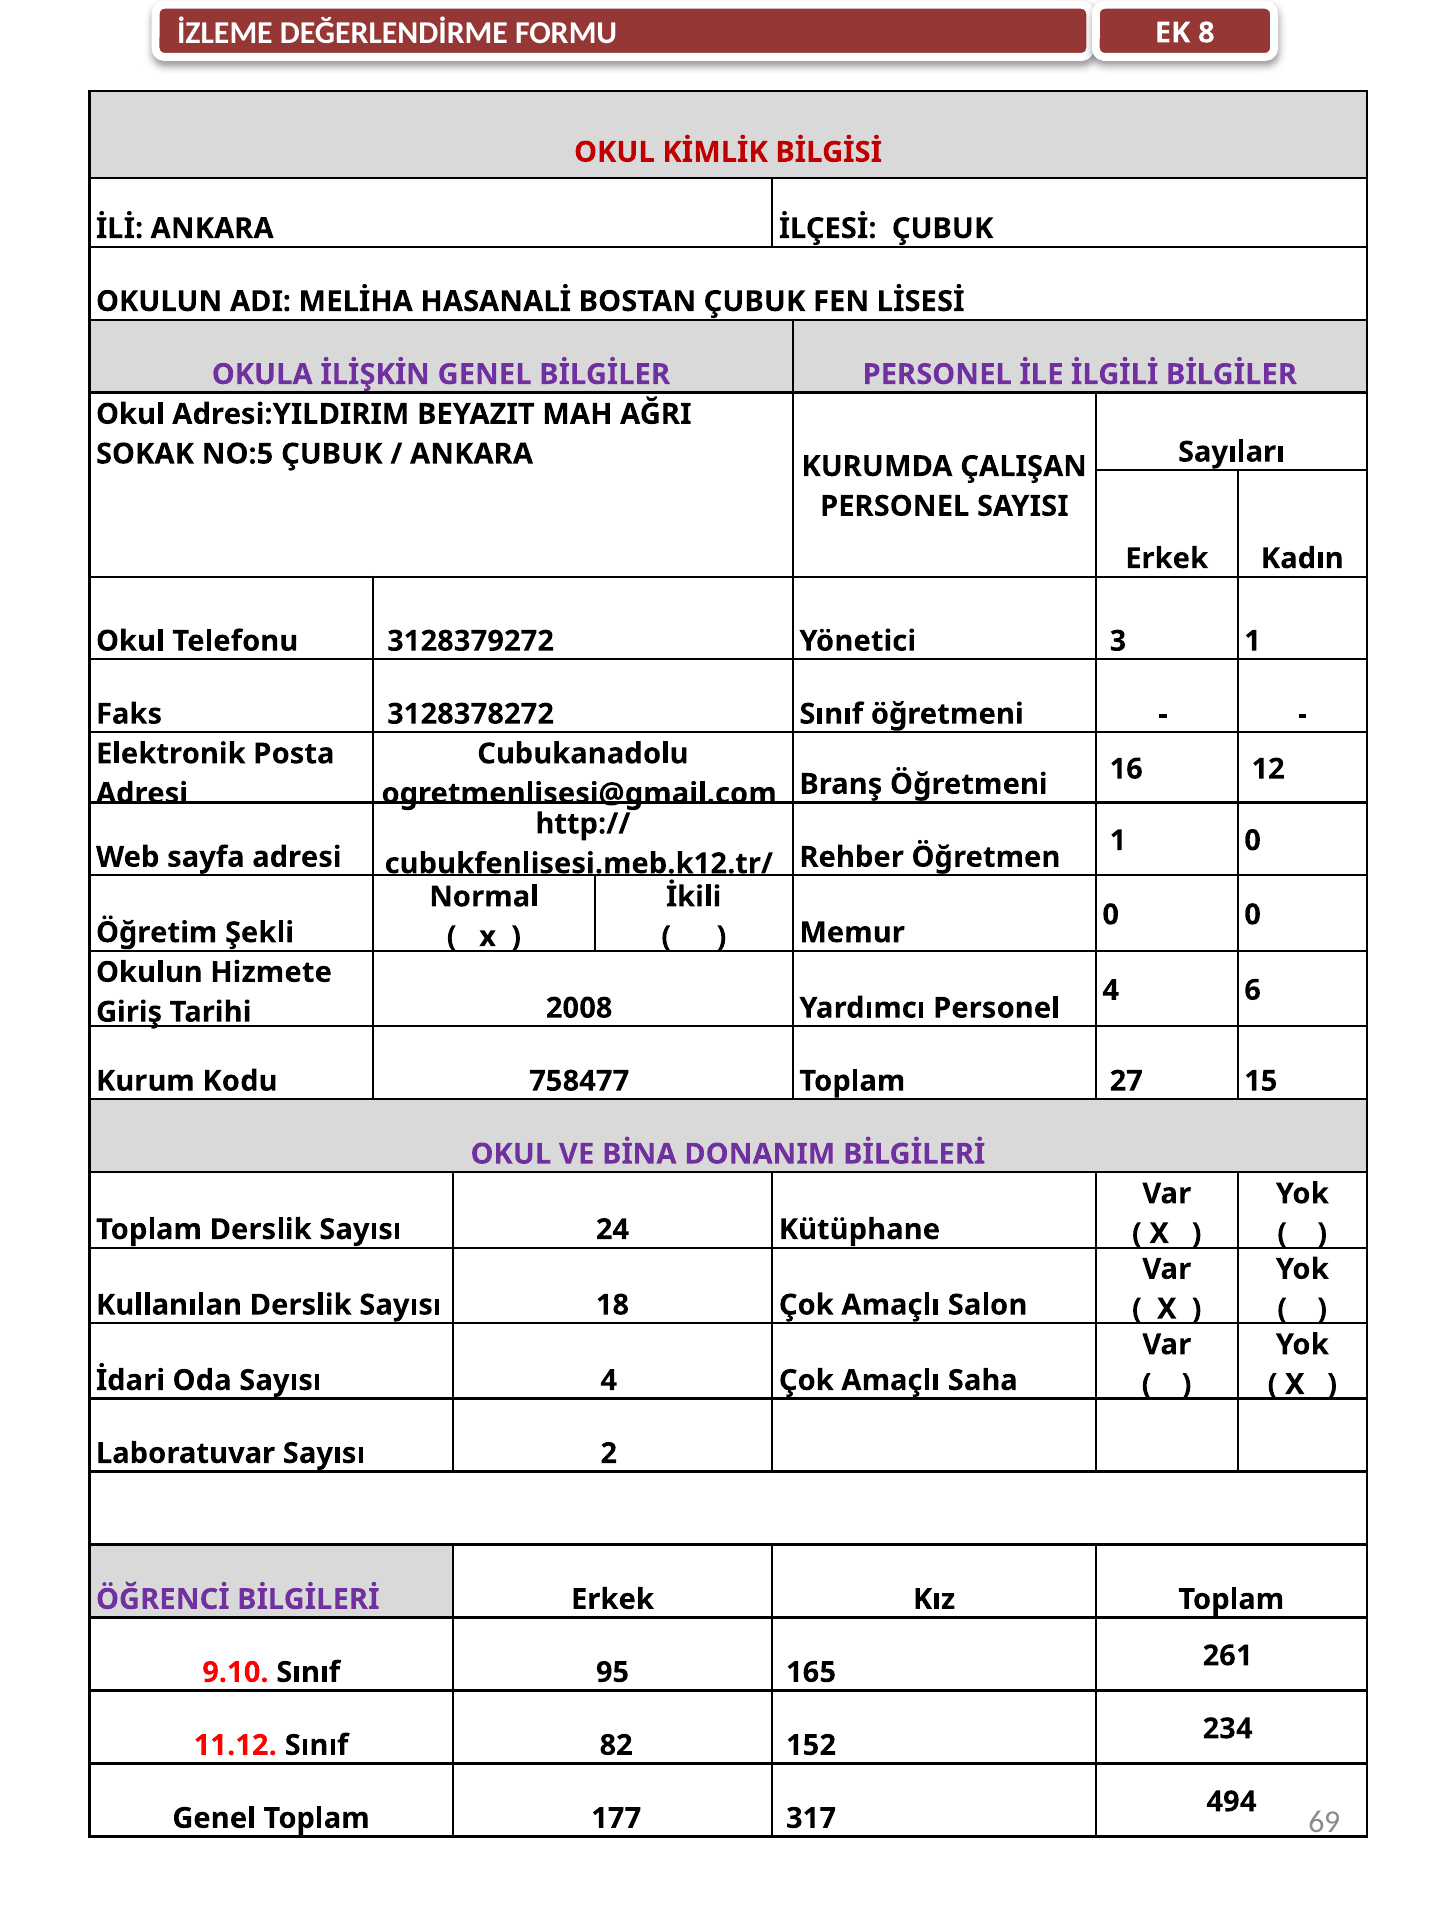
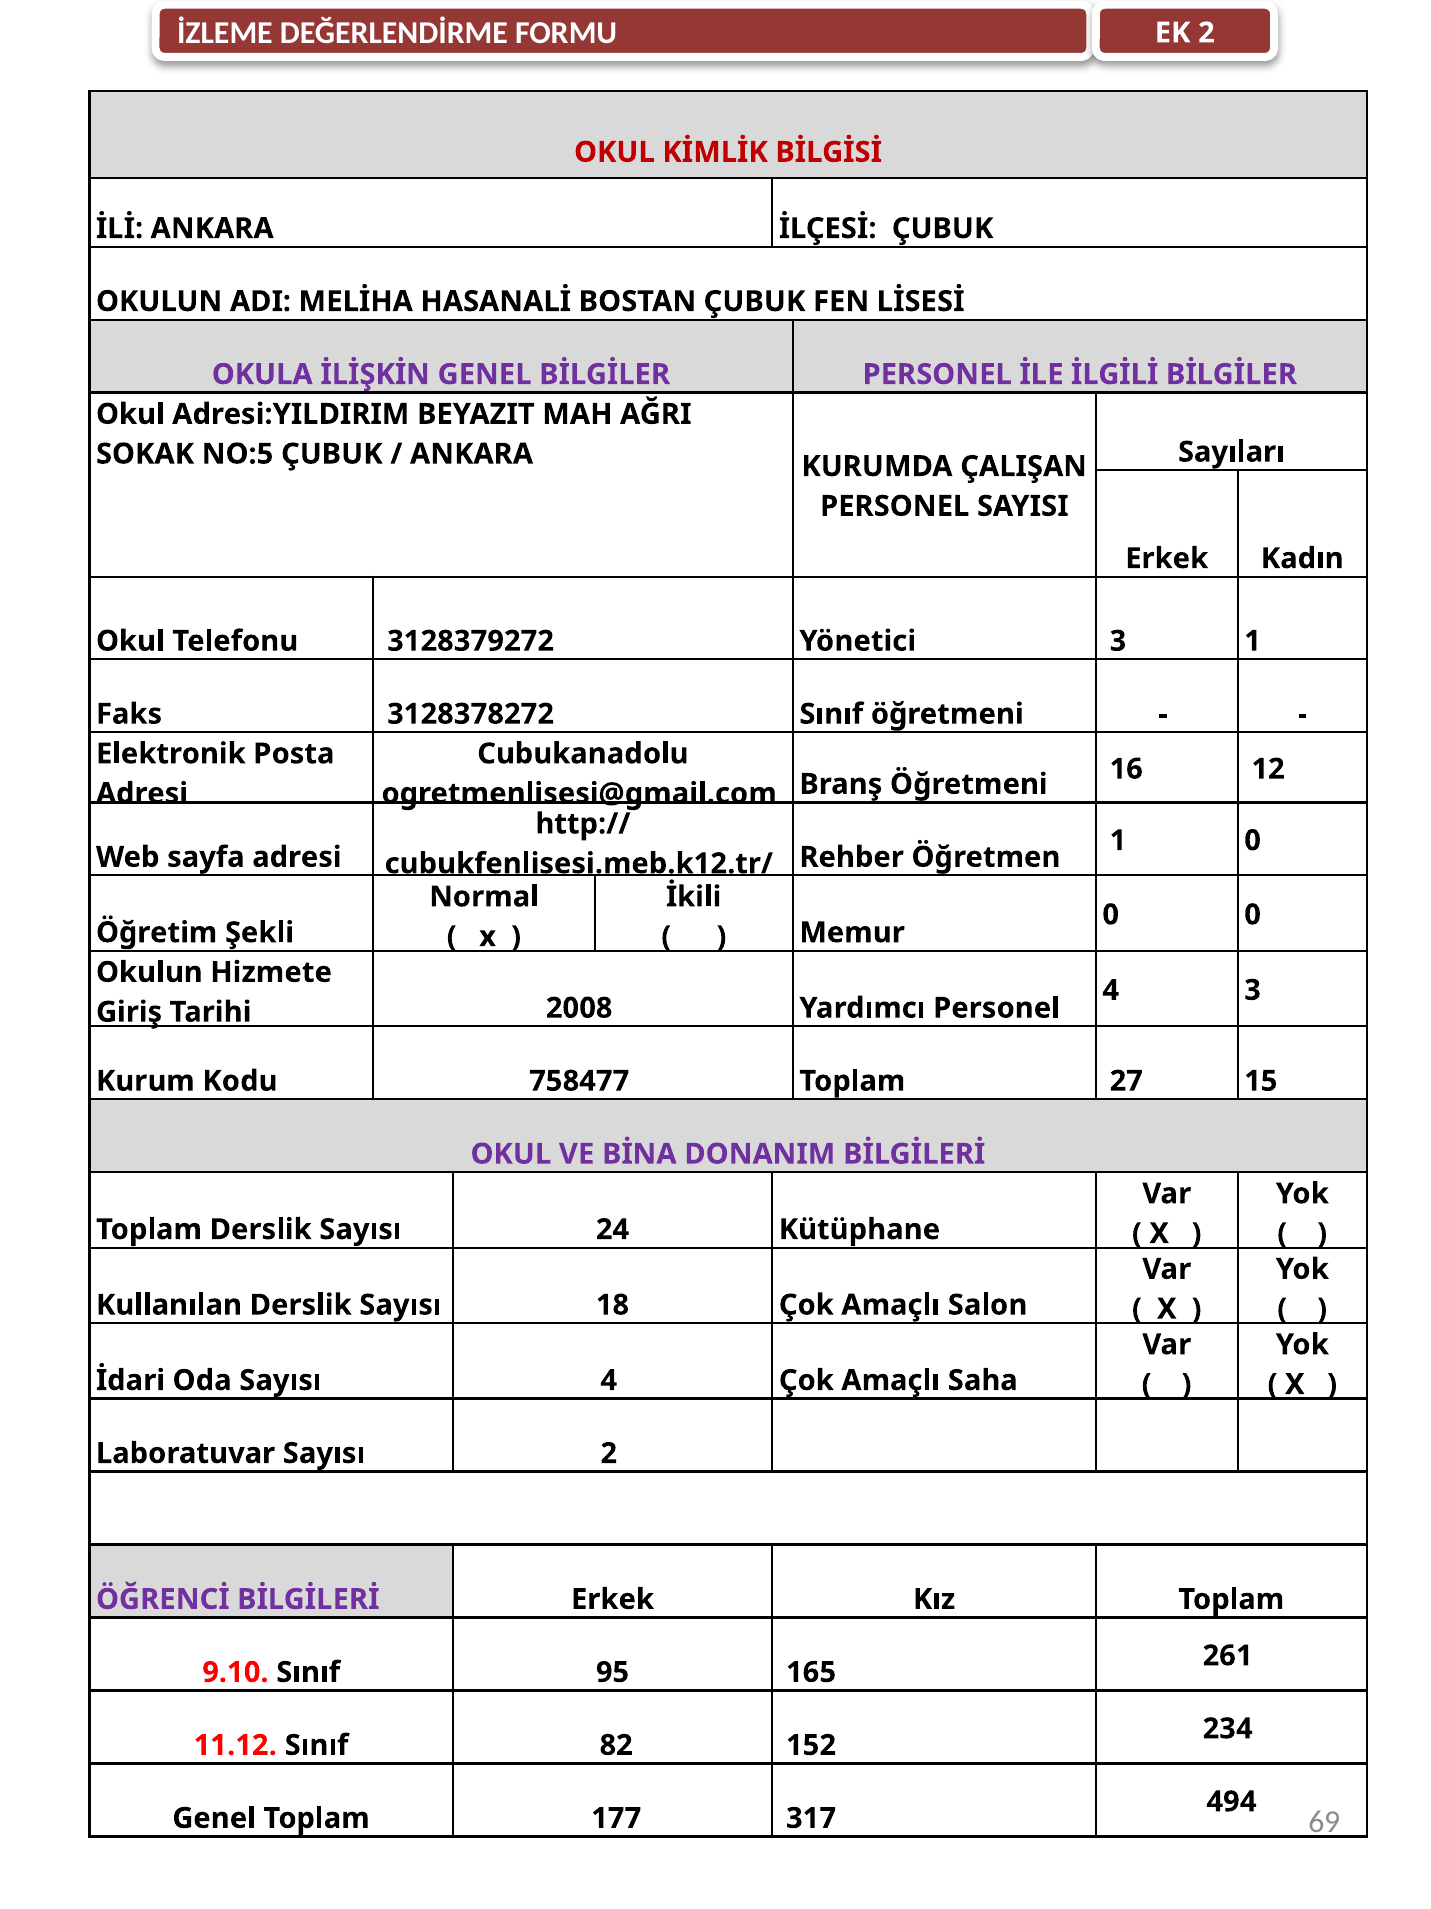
EK 8: 8 -> 2 (1206, 33)
4 6: 6 -> 3 (1253, 990)
